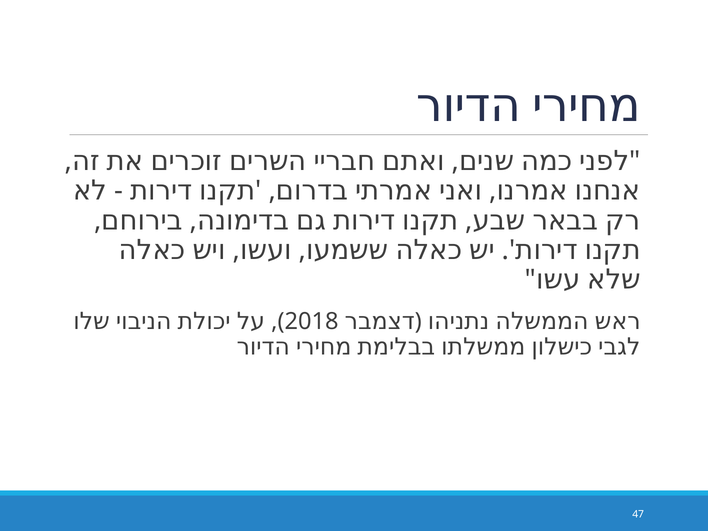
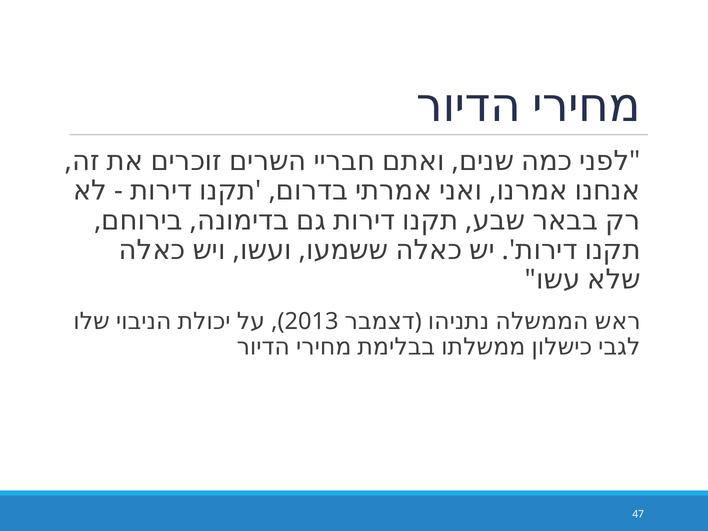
2018: 2018 -> 2013 (312, 321)
